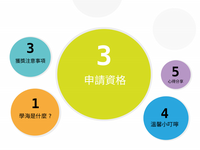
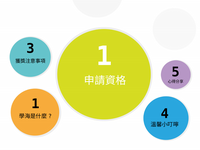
3: 3 -> 1 (104, 56)
